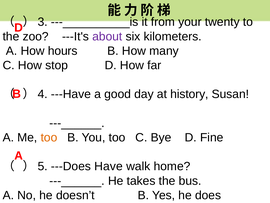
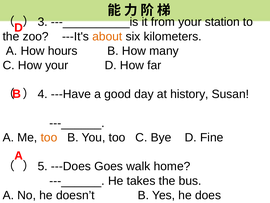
twenty: twenty -> station (222, 22)
about colour: purple -> orange (107, 36)
How stop: stop -> your (57, 65)
Have: Have -> Goes (109, 166)
